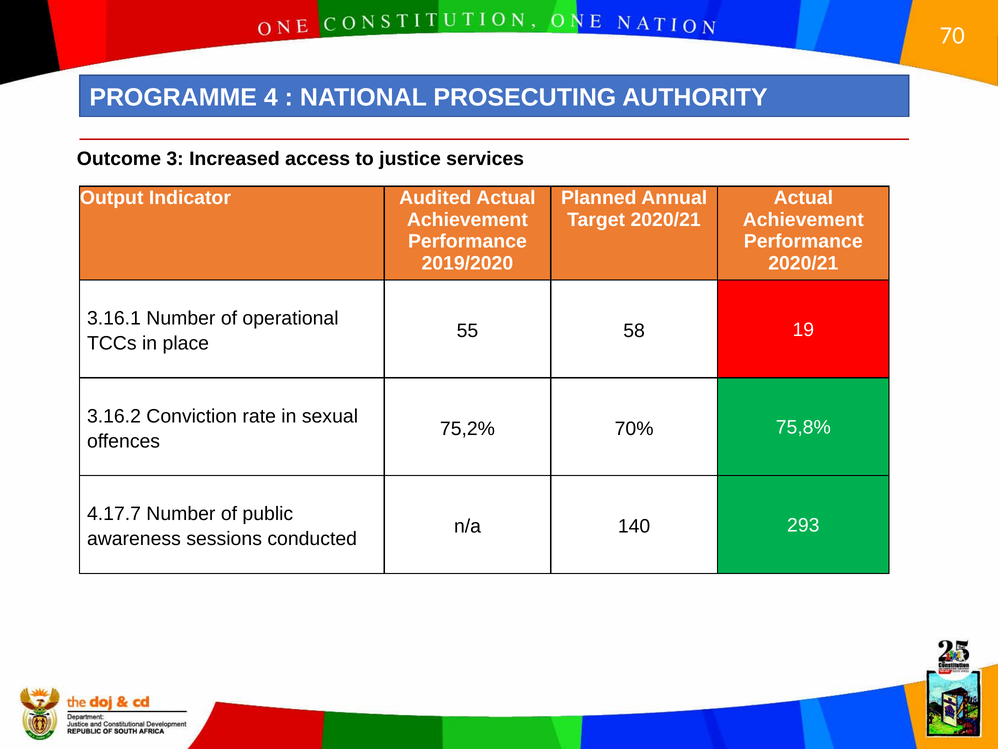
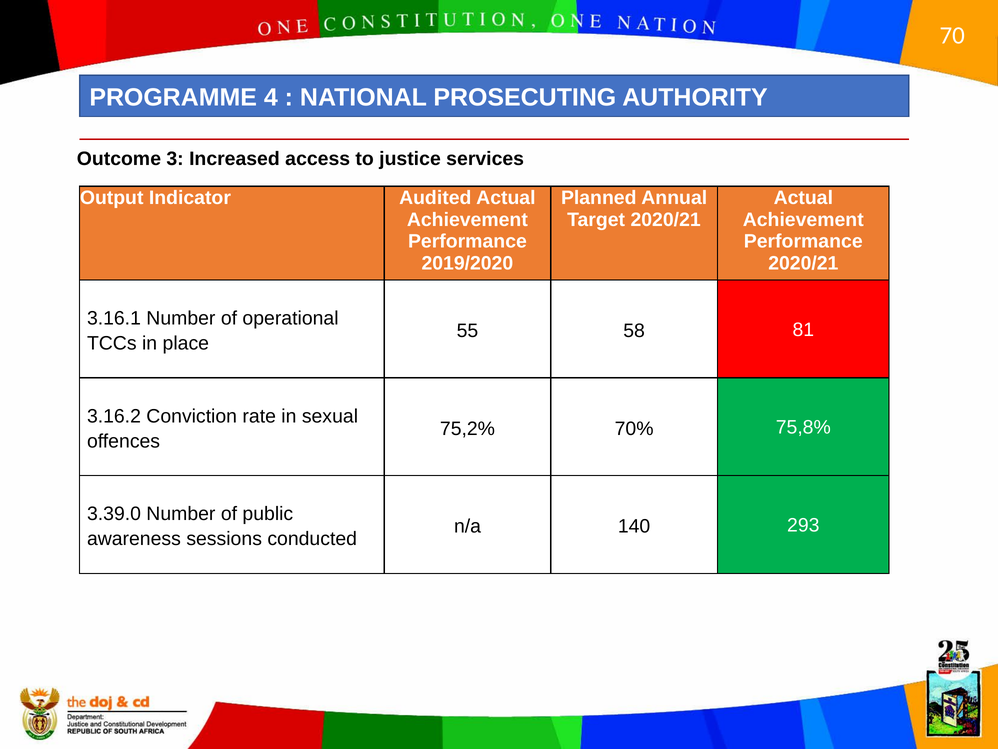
19: 19 -> 81 (803, 329)
4.17.7: 4.17.7 -> 3.39.0 (114, 514)
